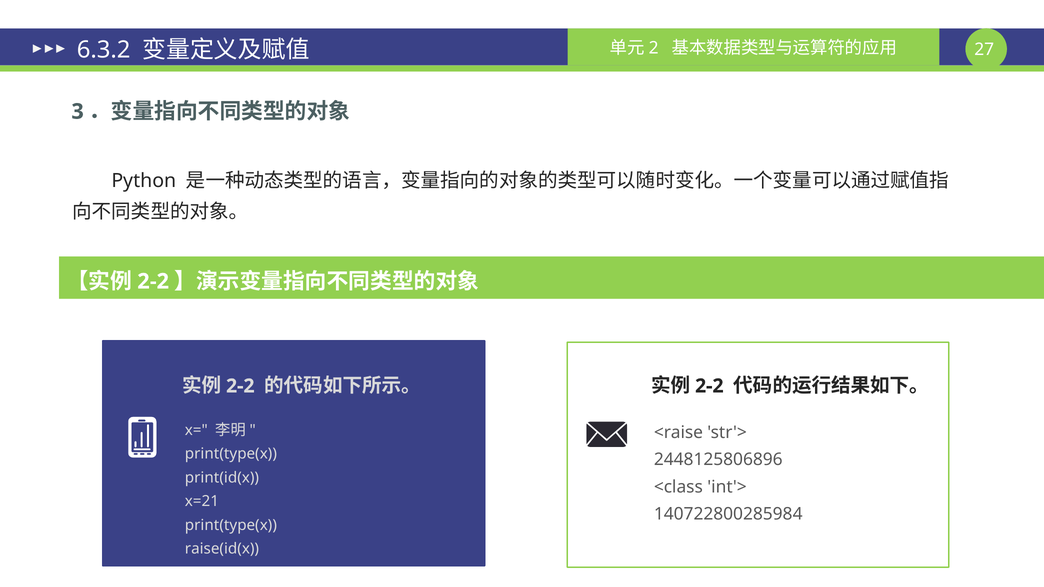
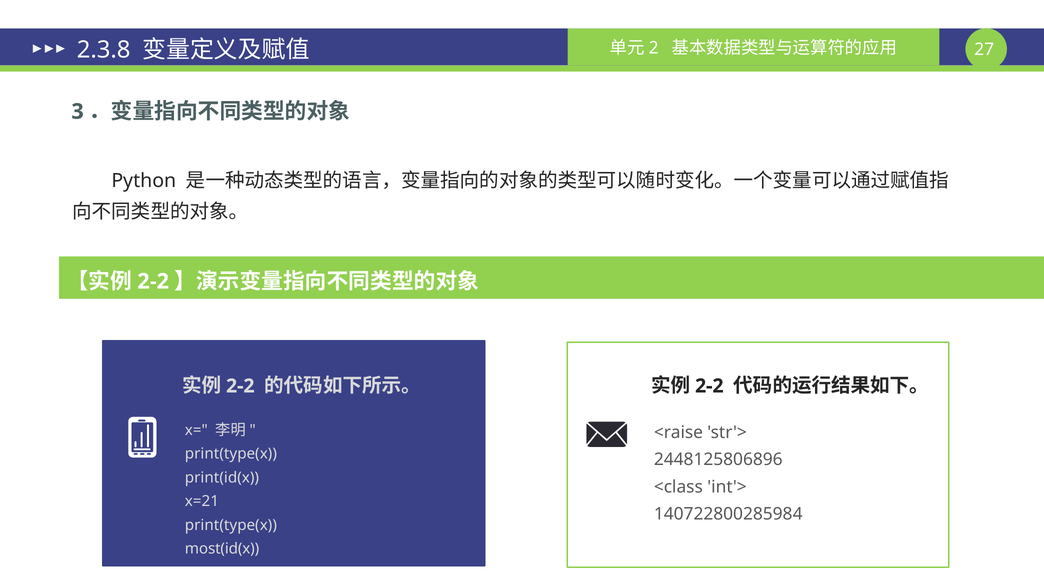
6.3.2: 6.3.2 -> 2.3.8 (104, 50)
raise(id(x: raise(id(x -> most(id(x (222, 549)
